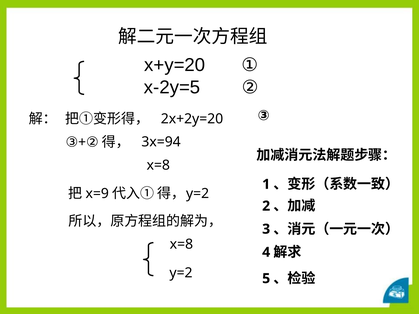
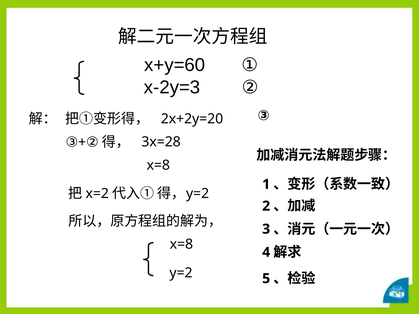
x+y=20: x+y=20 -> x+y=60 (175, 65)
x-2y=5: x-2y=5 -> x-2y=3 (172, 88)
3x=94: 3x=94 -> 3x=28 (161, 142)
x=9: x=9 -> x=2 (97, 194)
